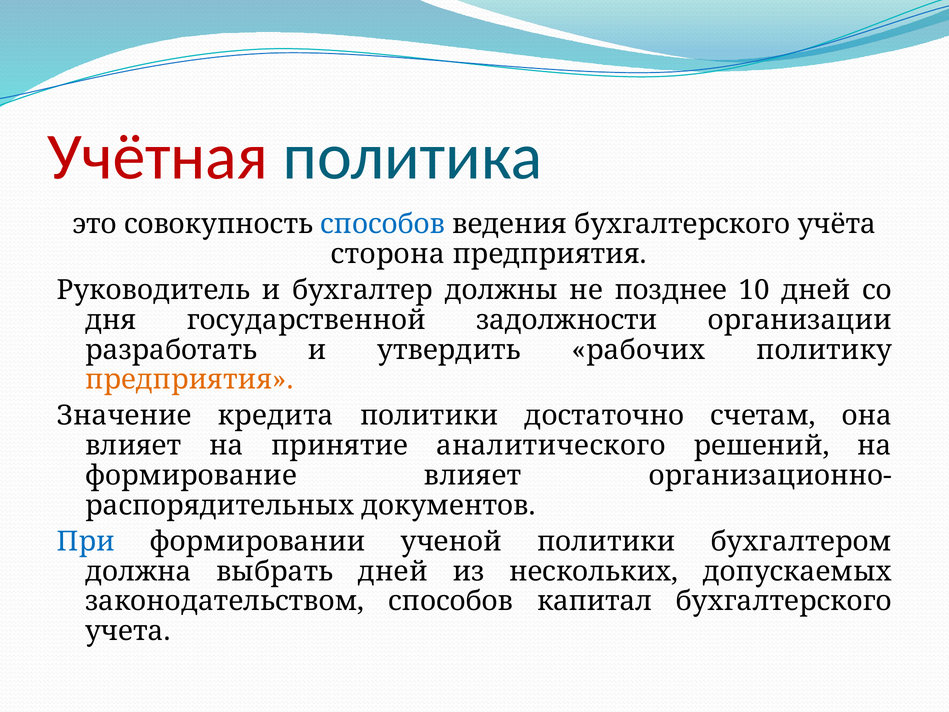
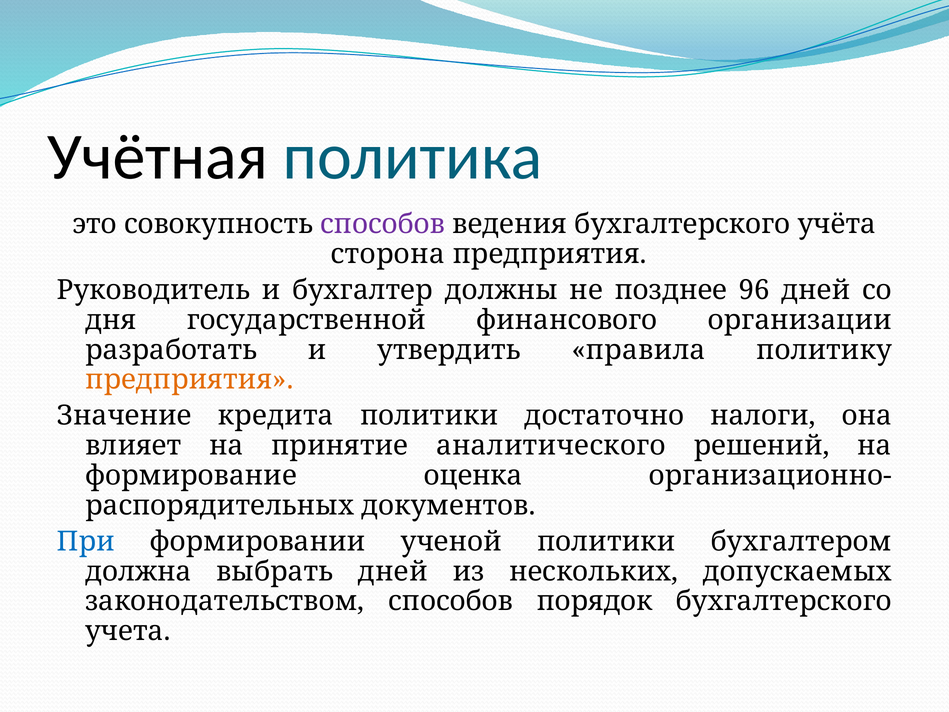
Учётная colour: red -> black (158, 157)
способов colour: blue -> purple (383, 224)
10: 10 -> 96 (754, 290)
задолжности: задолжности -> финансового (567, 320)
рабочих: рабочих -> правила (639, 350)
счетам: счетам -> налоги (763, 416)
формирование влияет: влияет -> оценка (473, 475)
капитал: капитал -> порядок (595, 601)
